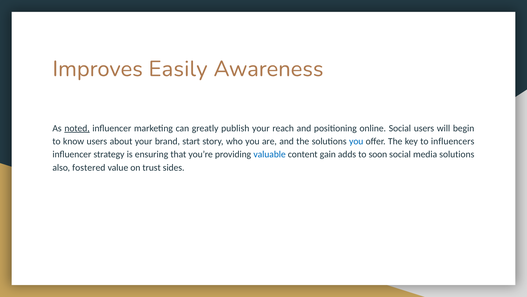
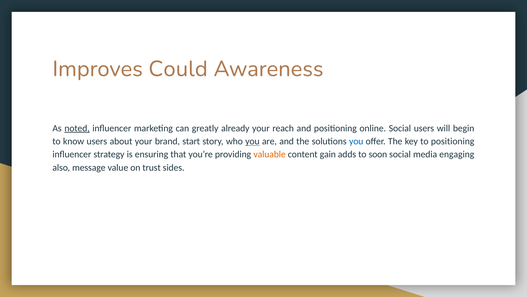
Easily: Easily -> Could (178, 69)
publish: publish -> already (235, 128)
you underline: none -> present (252, 141)
to influencers: influencers -> positioning (453, 141)
valuable colour: blue -> orange (270, 154)
media solutions: solutions -> engaging (457, 154)
fostered: fostered -> message (89, 167)
